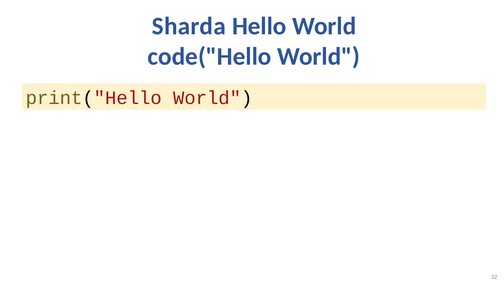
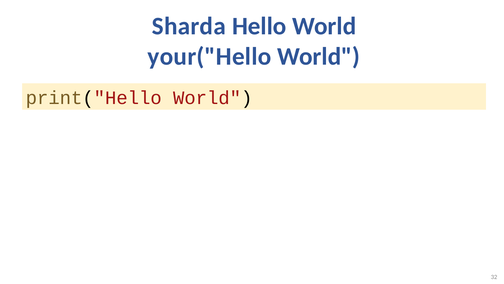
code("Hello: code("Hello -> your("Hello (209, 56)
